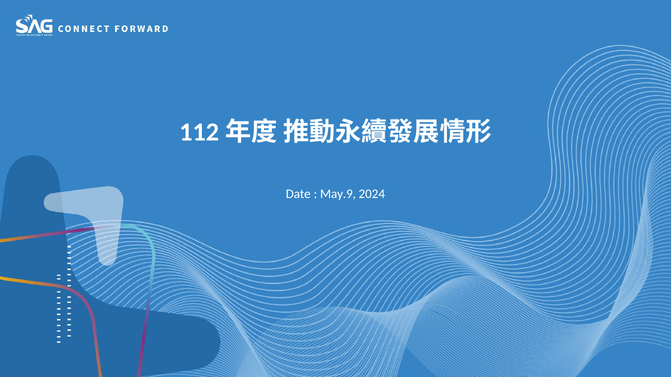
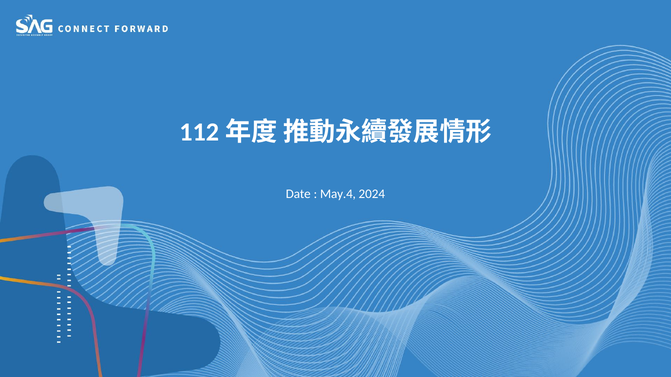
May.9: May.9 -> May.4 (338, 194)
